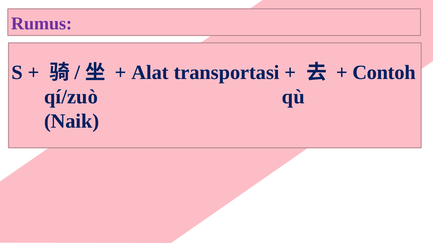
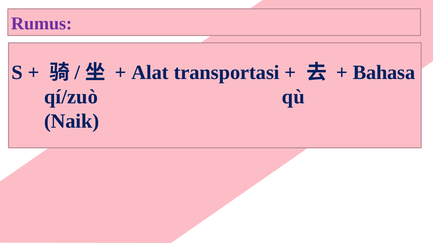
Contoh: Contoh -> Bahasa (384, 73)
